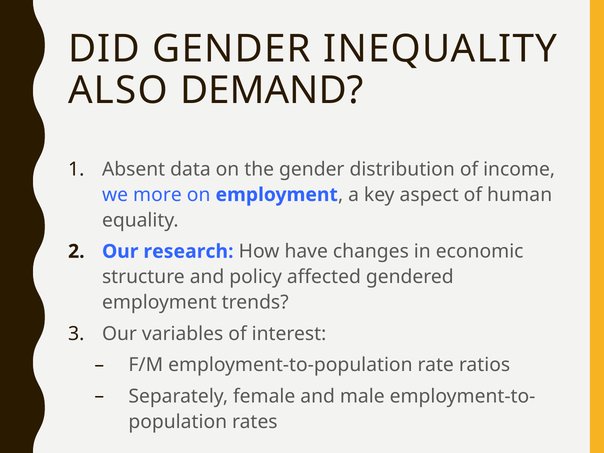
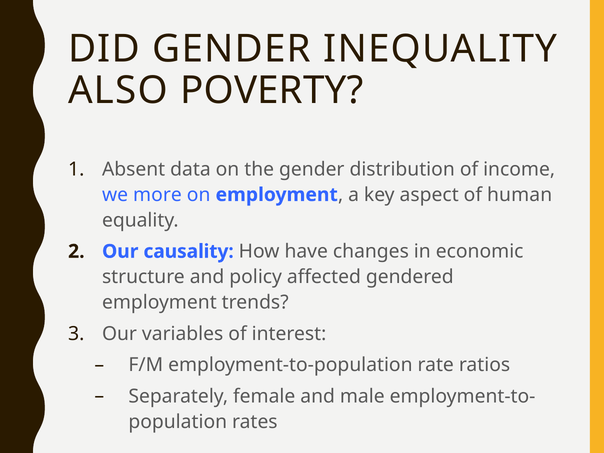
DEMAND: DEMAND -> POVERTY (272, 91)
research: research -> causality (189, 251)
